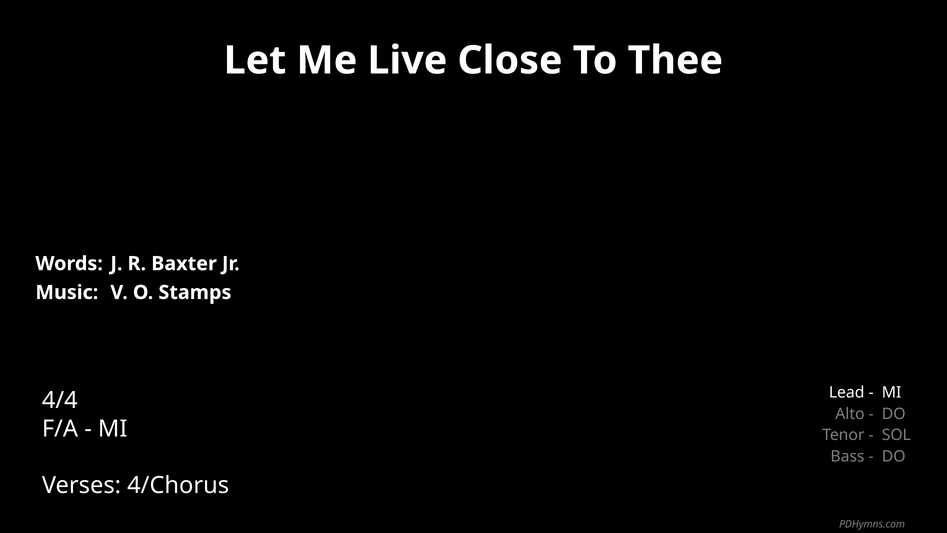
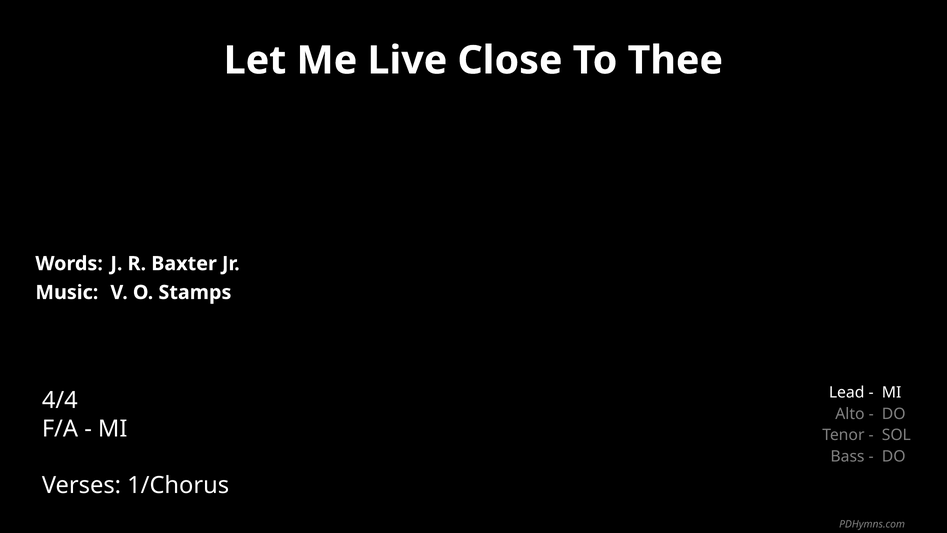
4/Chorus: 4/Chorus -> 1/Chorus (178, 485)
